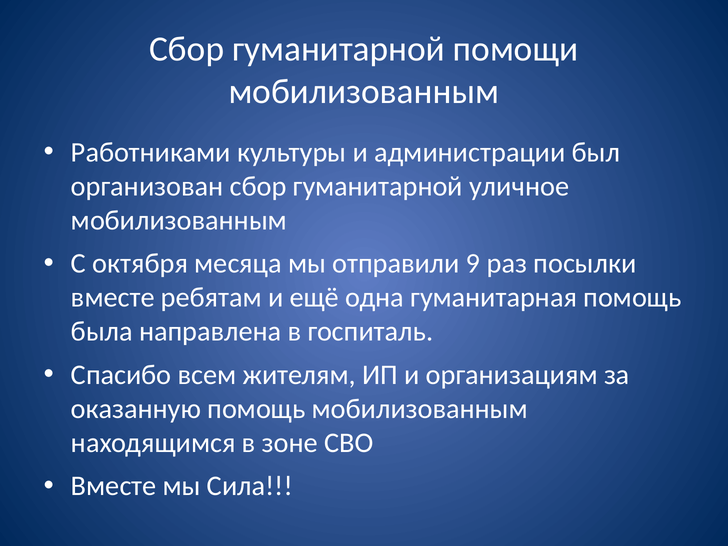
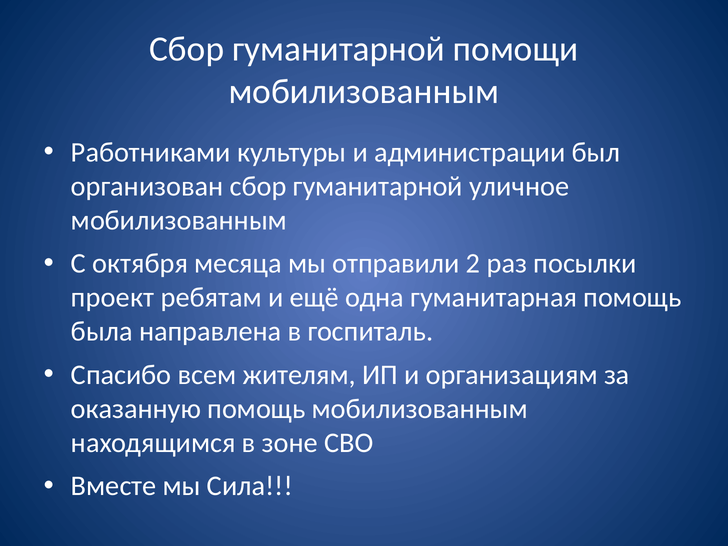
9: 9 -> 2 (473, 264)
вместе: вместе -> проект (113, 298)
